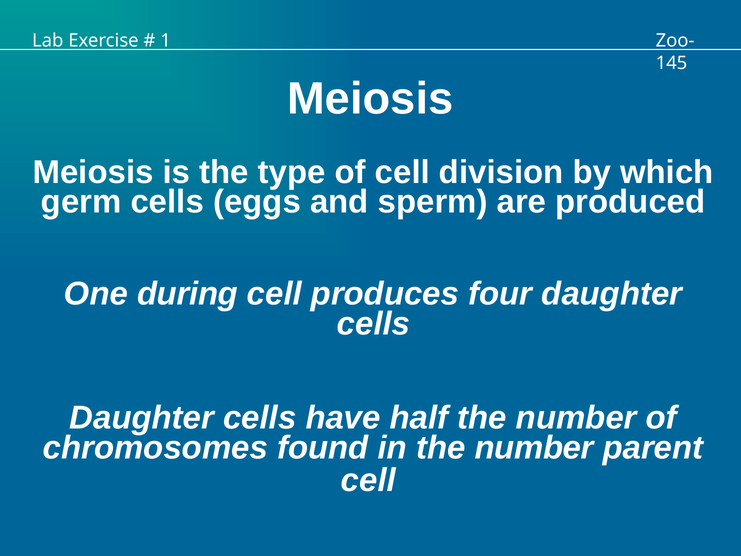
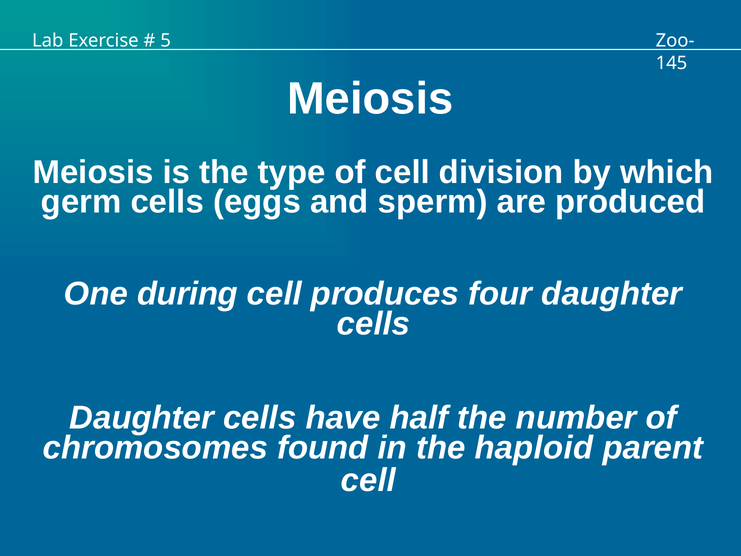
1: 1 -> 5 (166, 41)
in the number: number -> haploid (534, 448)
